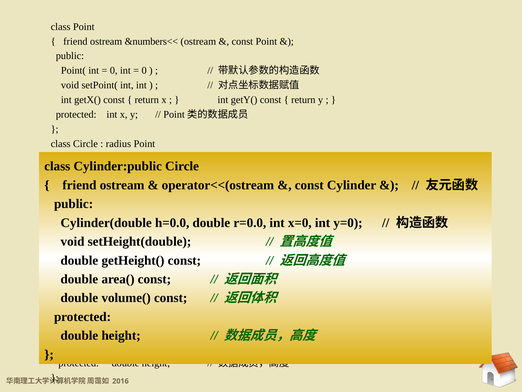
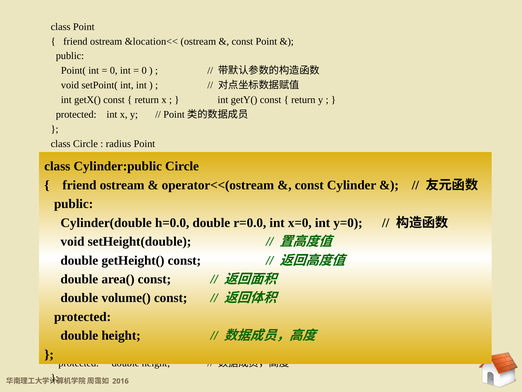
&numbers<<: &numbers<< -> &location<< (151, 41)
